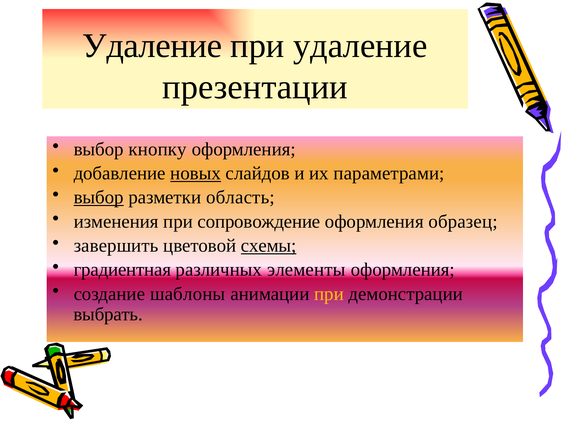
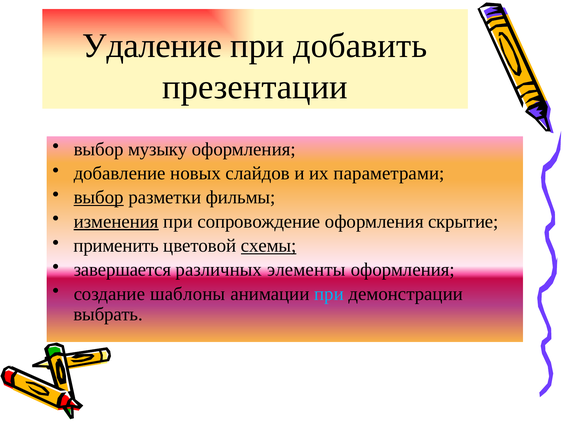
при удаление: удаление -> добавить (360, 46)
кнопку: кнопку -> музыку (158, 149)
новых underline: present -> none (196, 174)
область: область -> фильмы (241, 198)
изменения underline: none -> present (116, 222)
образец: образец -> скрытие (463, 222)
завершить: завершить -> применить (116, 246)
градиентная: градиентная -> завершается (122, 270)
при colour: yellow -> light blue (329, 294)
